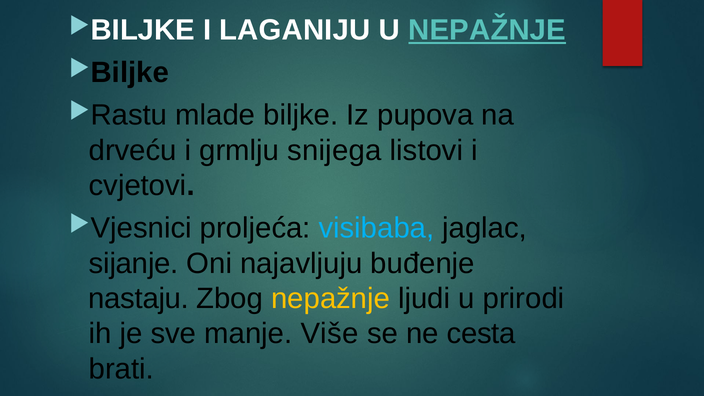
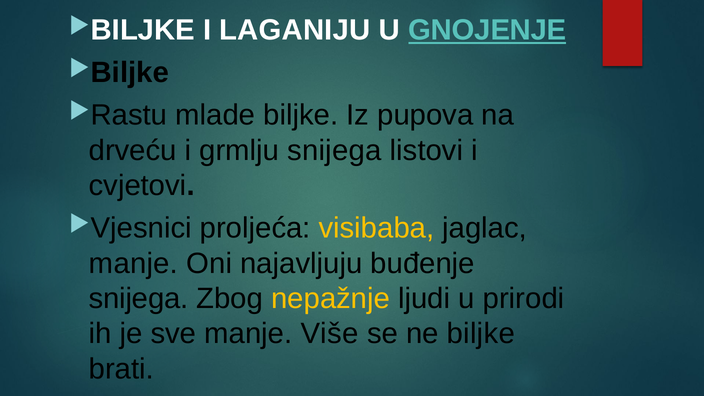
U NEPAŽNJE: NEPAŽNJE -> GNOJENJE (487, 30)
visibaba colour: light blue -> yellow (376, 228)
sijanje: sijanje -> manje (133, 263)
nastaju: nastaju -> snijega (139, 299)
ne cesta: cesta -> biljke (481, 334)
